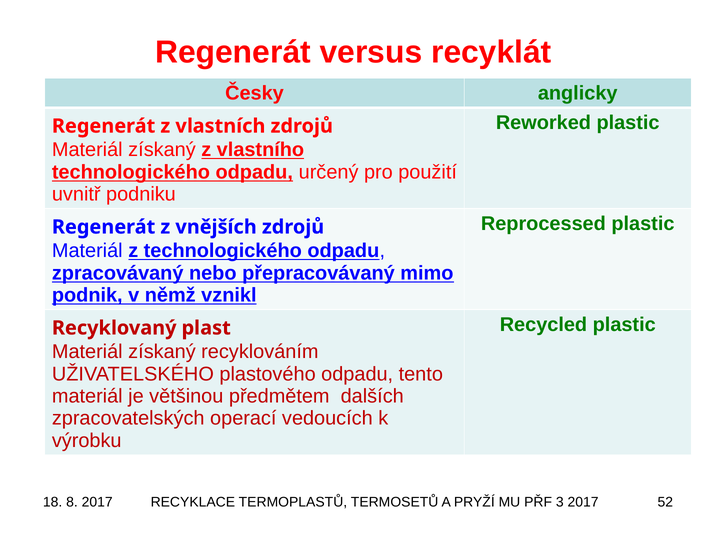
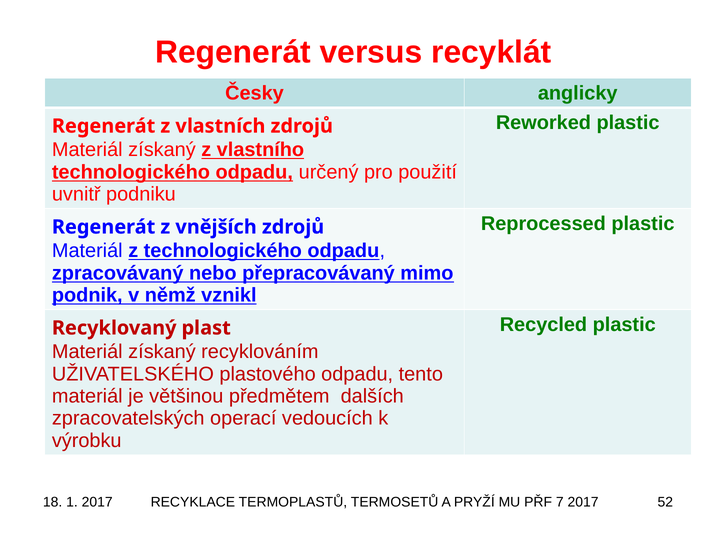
8: 8 -> 1 (72, 502)
3: 3 -> 7 (560, 502)
